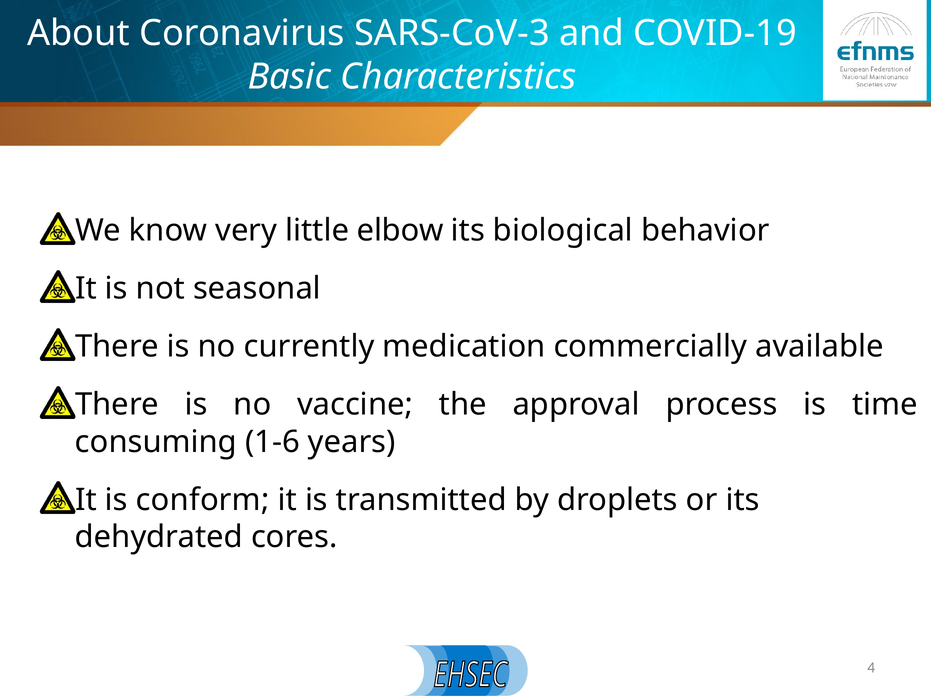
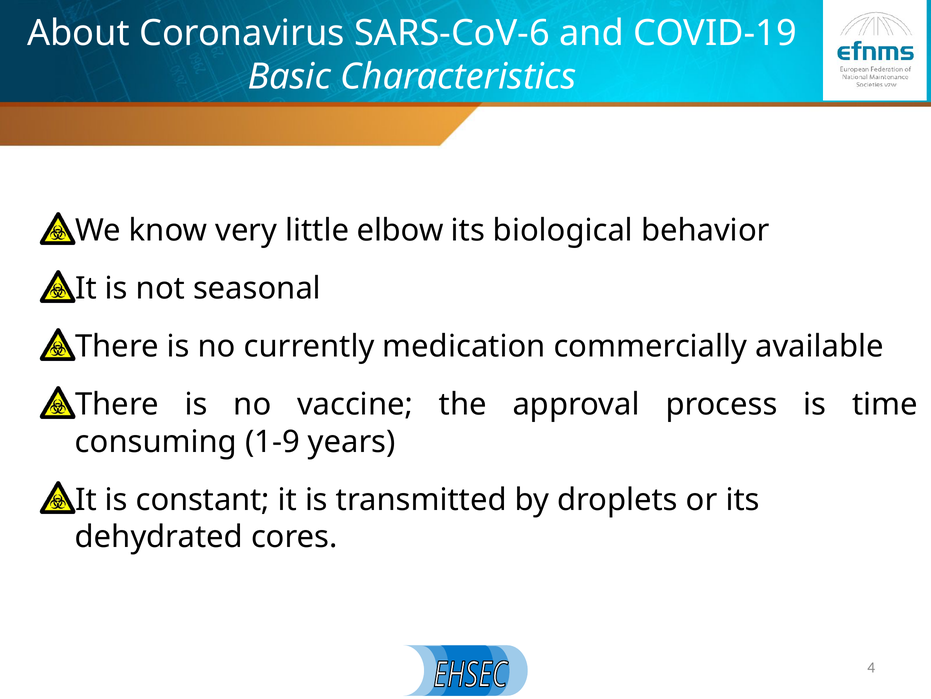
SARS-CoV-3: SARS-CoV-3 -> SARS-CoV-6 (452, 33)
1-6: 1-6 -> 1-9 (272, 441)
conform: conform -> constant (203, 499)
